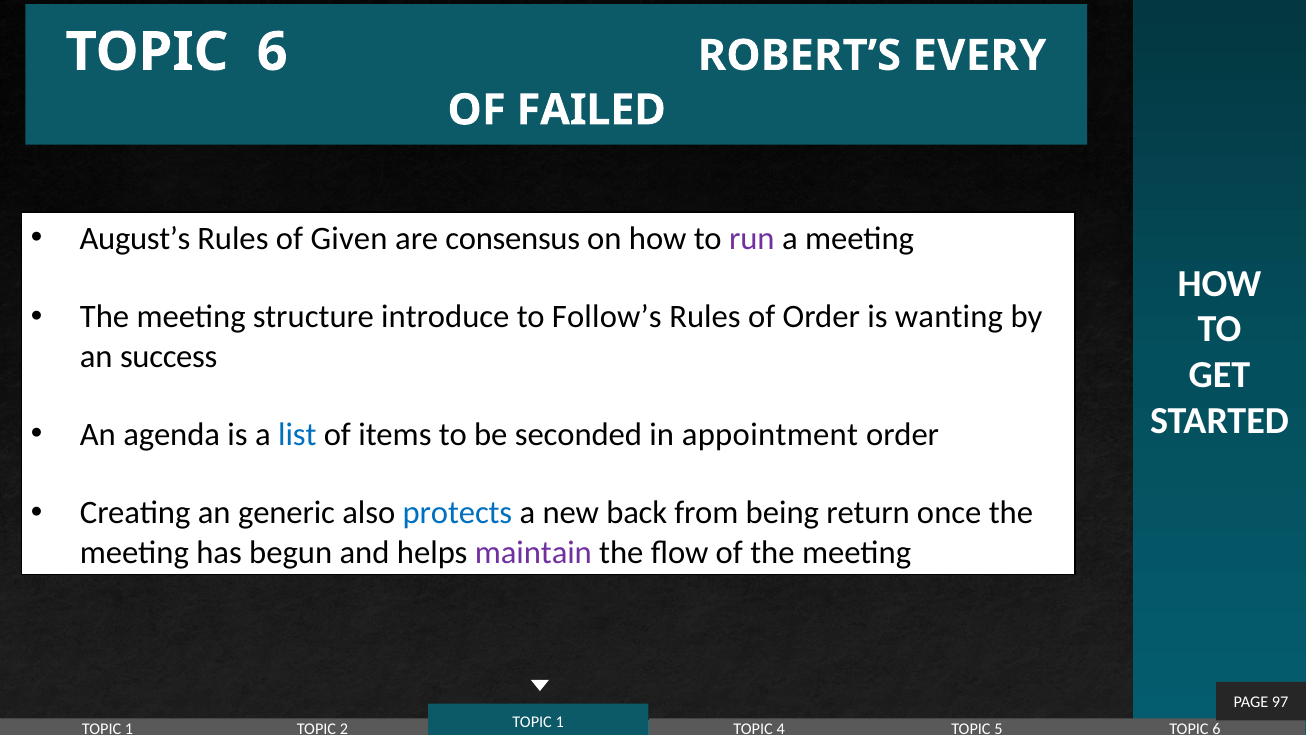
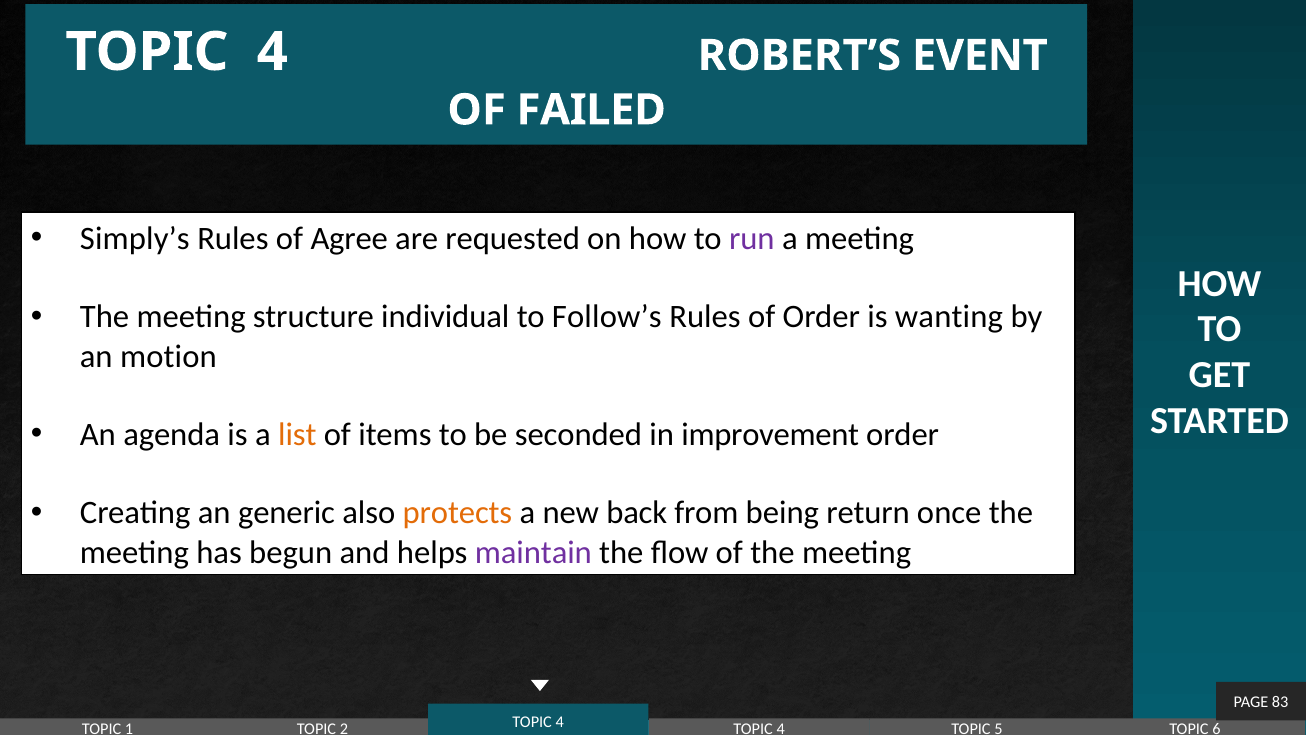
6: 6 -> 4 (272, 52)
EVERY: EVERY -> EVENT (980, 56)
August’s: August’s -> Simply’s (135, 239)
Given: Given -> Agree (349, 239)
consensus: consensus -> requested (513, 239)
introduce: introduce -> individual (445, 317)
success: success -> motion (168, 356)
list colour: blue -> orange (297, 434)
appointment: appointment -> improvement (770, 434)
protects colour: blue -> orange (457, 513)
97: 97 -> 83 (1280, 702)
1: 1 -> 4 (560, 721)
